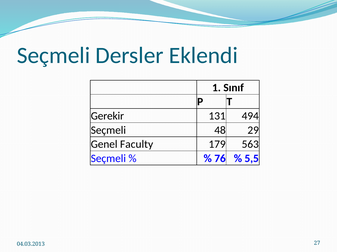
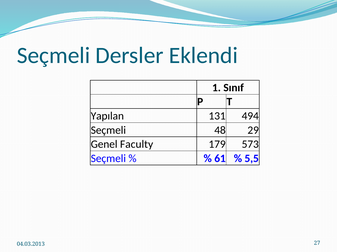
Gerekir: Gerekir -> Yapılan (107, 116)
563: 563 -> 573 (250, 145)
76: 76 -> 61 (220, 159)
